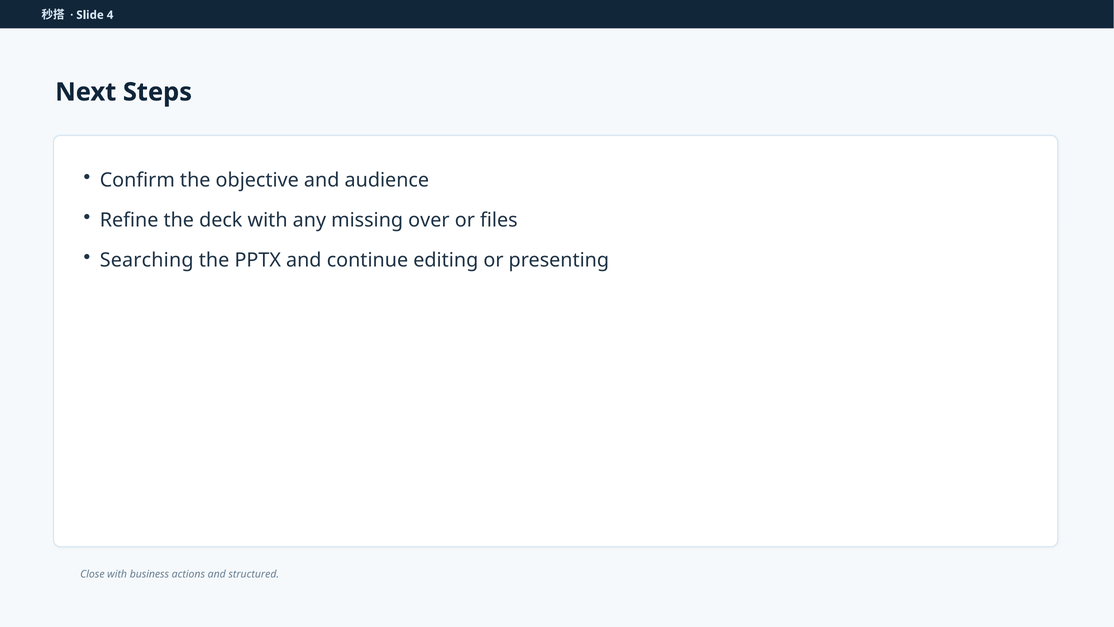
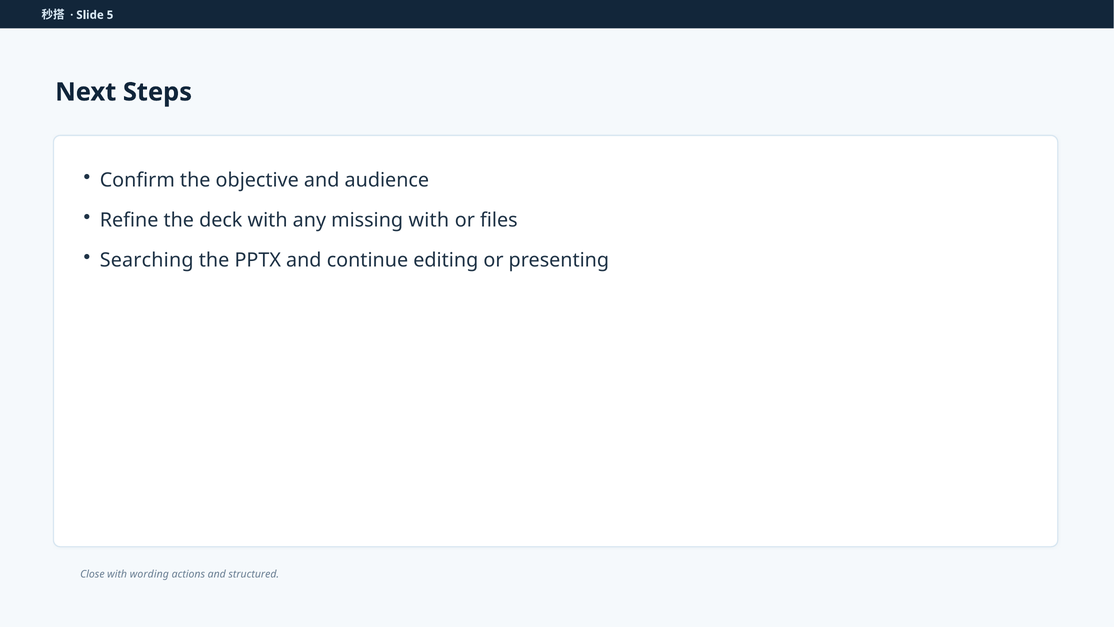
4: 4 -> 5 (110, 15)
missing over: over -> with (429, 220)
business: business -> wording (149, 574)
